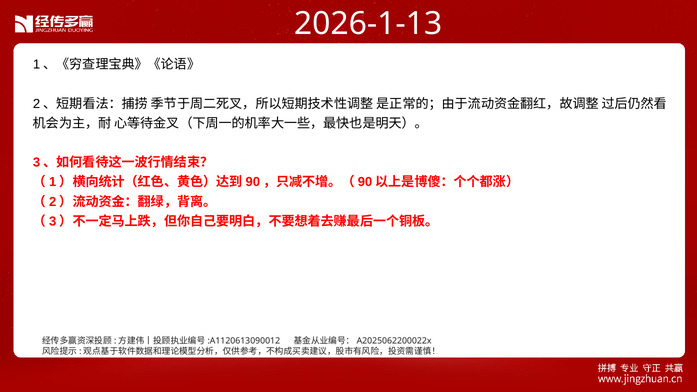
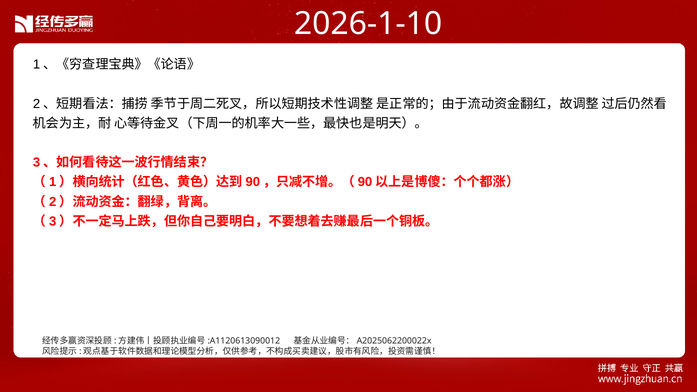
2026-1-13: 2026-1-13 -> 2026-1-10 (368, 24)
